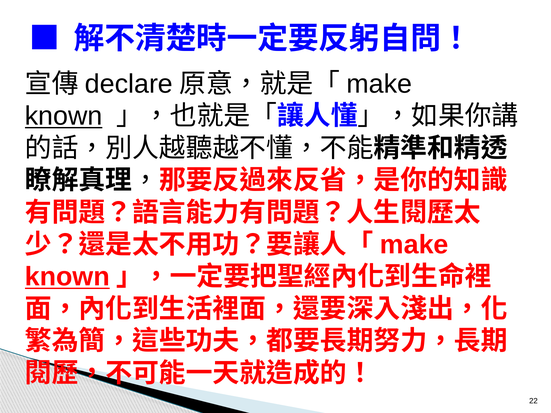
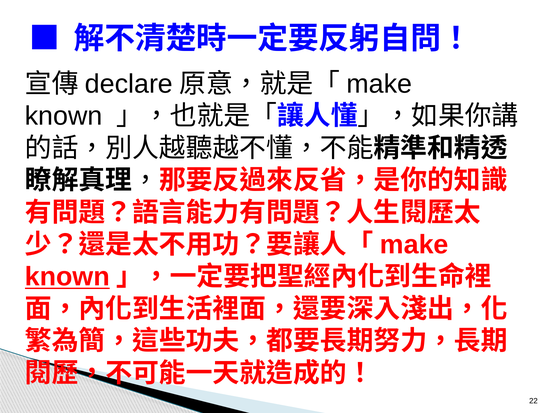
known underline: present -> none (64, 116)
